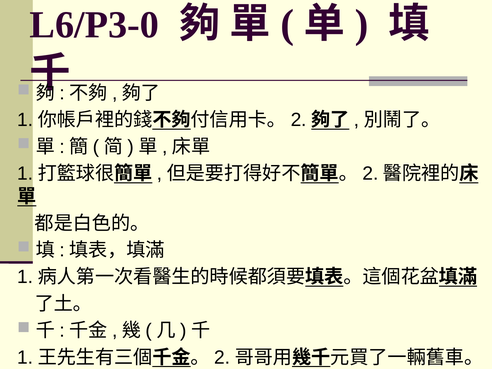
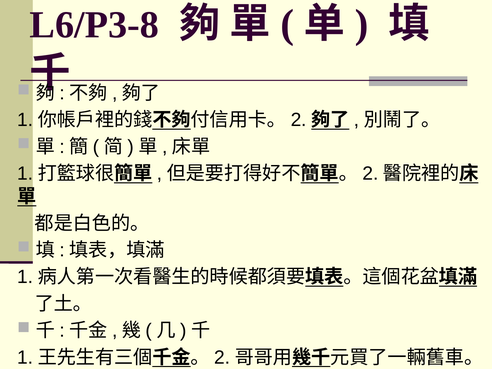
L6/P3-0: L6/P3-0 -> L6/P3-8 (94, 25)
